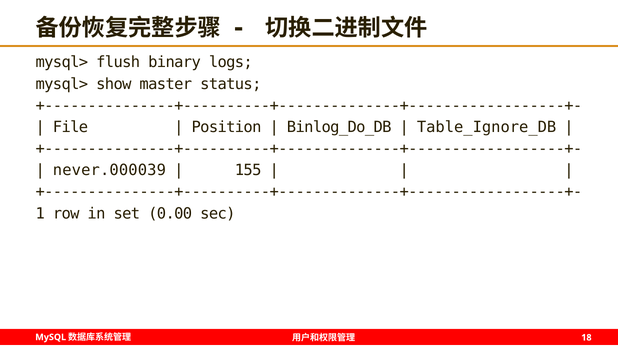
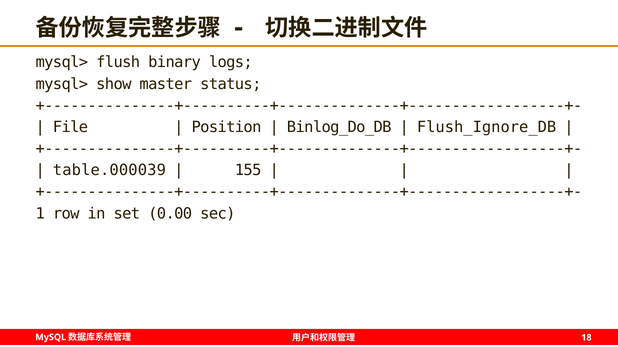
Table_Ignore_DB: Table_Ignore_DB -> Flush_Ignore_DB (487, 127)
never.000039: never.000039 -> table.000039 (109, 171)
